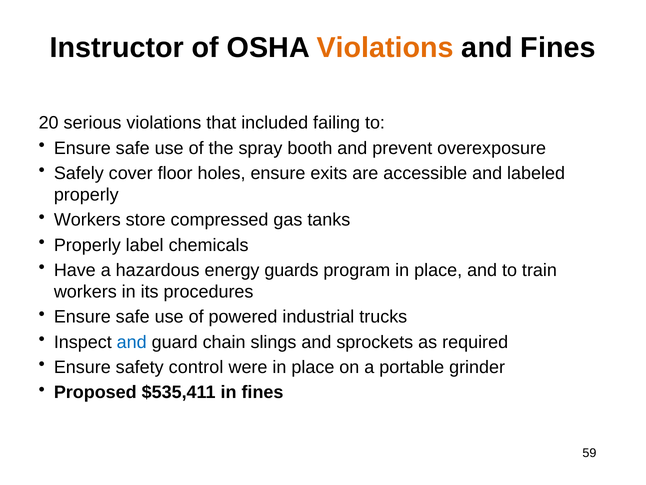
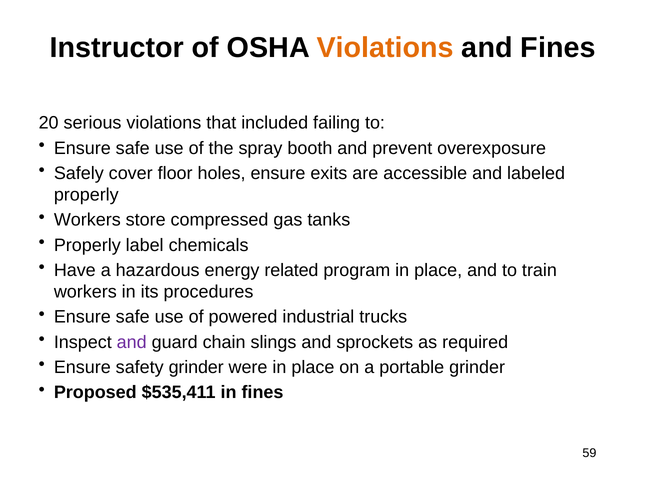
guards: guards -> related (291, 270)
and colour: blue -> purple (132, 342)
safety control: control -> grinder (196, 367)
